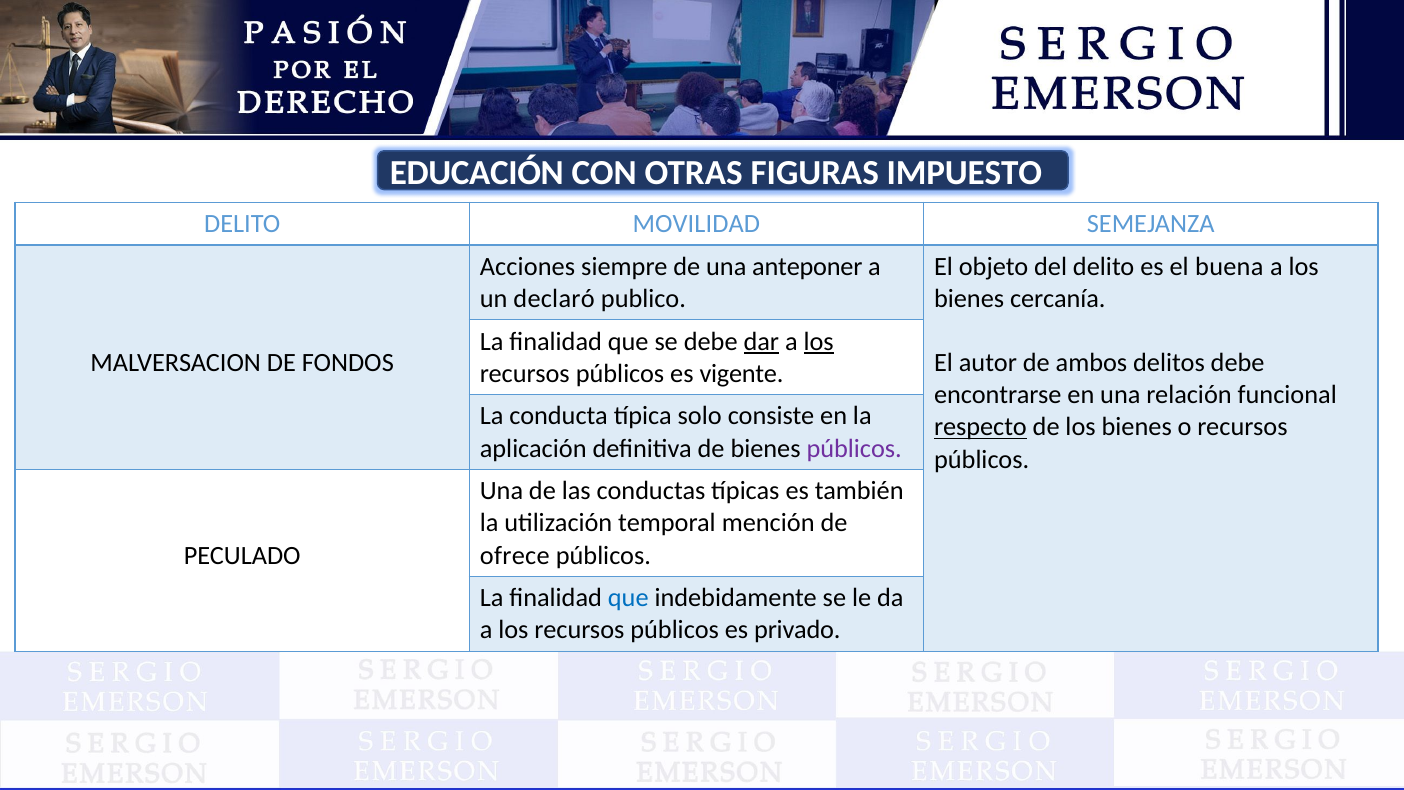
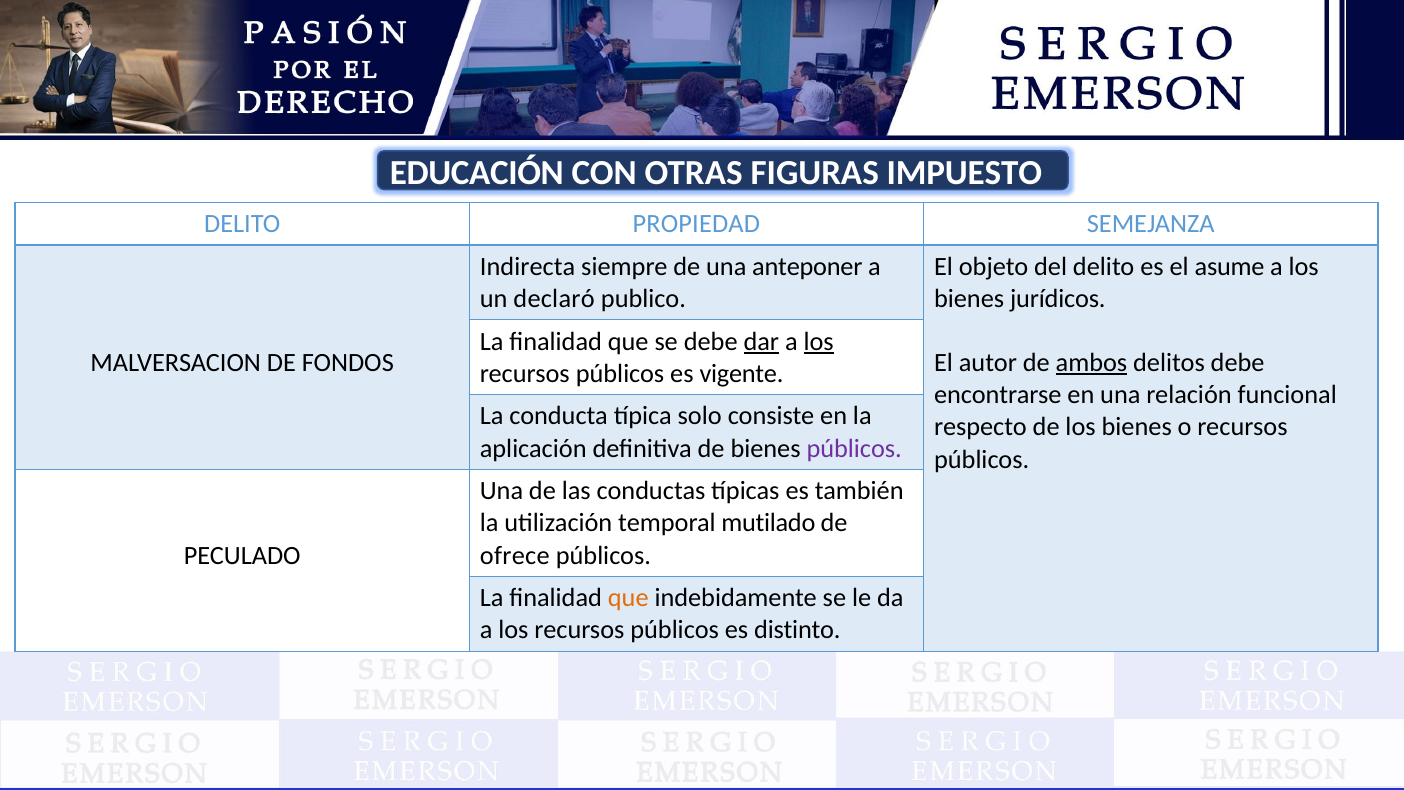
MOVILIDAD: MOVILIDAD -> PROPIEDAD (696, 224)
Acciones: Acciones -> Indirecta (528, 266)
buena: buena -> asume (1230, 266)
cercanía: cercanía -> jurídicos (1058, 299)
ambos underline: none -> present (1091, 363)
respecto underline: present -> none (980, 427)
mención: mención -> mutilado (768, 523)
que colour: blue -> orange (628, 598)
privado: privado -> distinto (797, 630)
